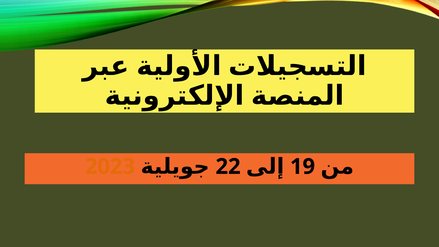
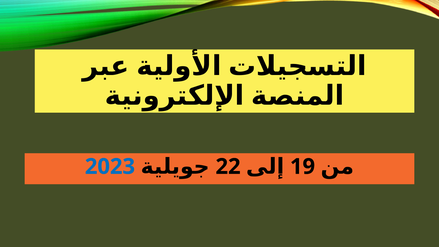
2023 colour: orange -> blue (110, 167)
